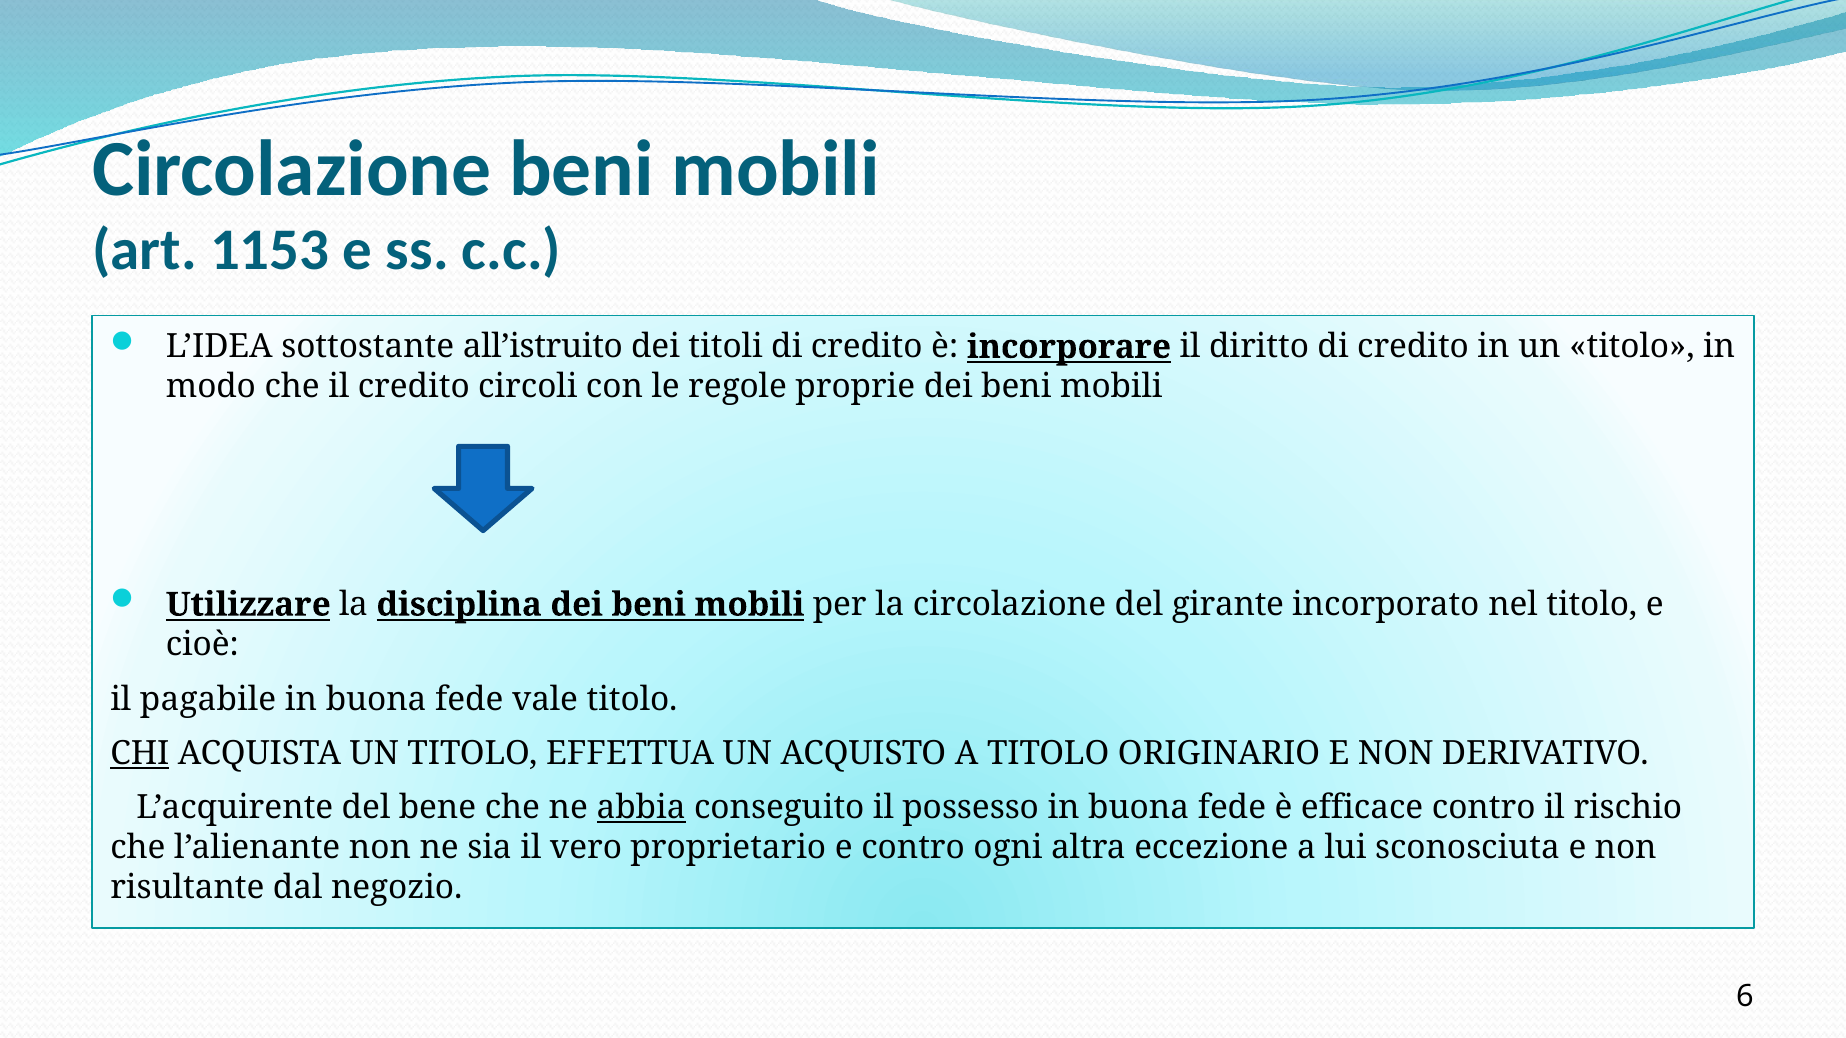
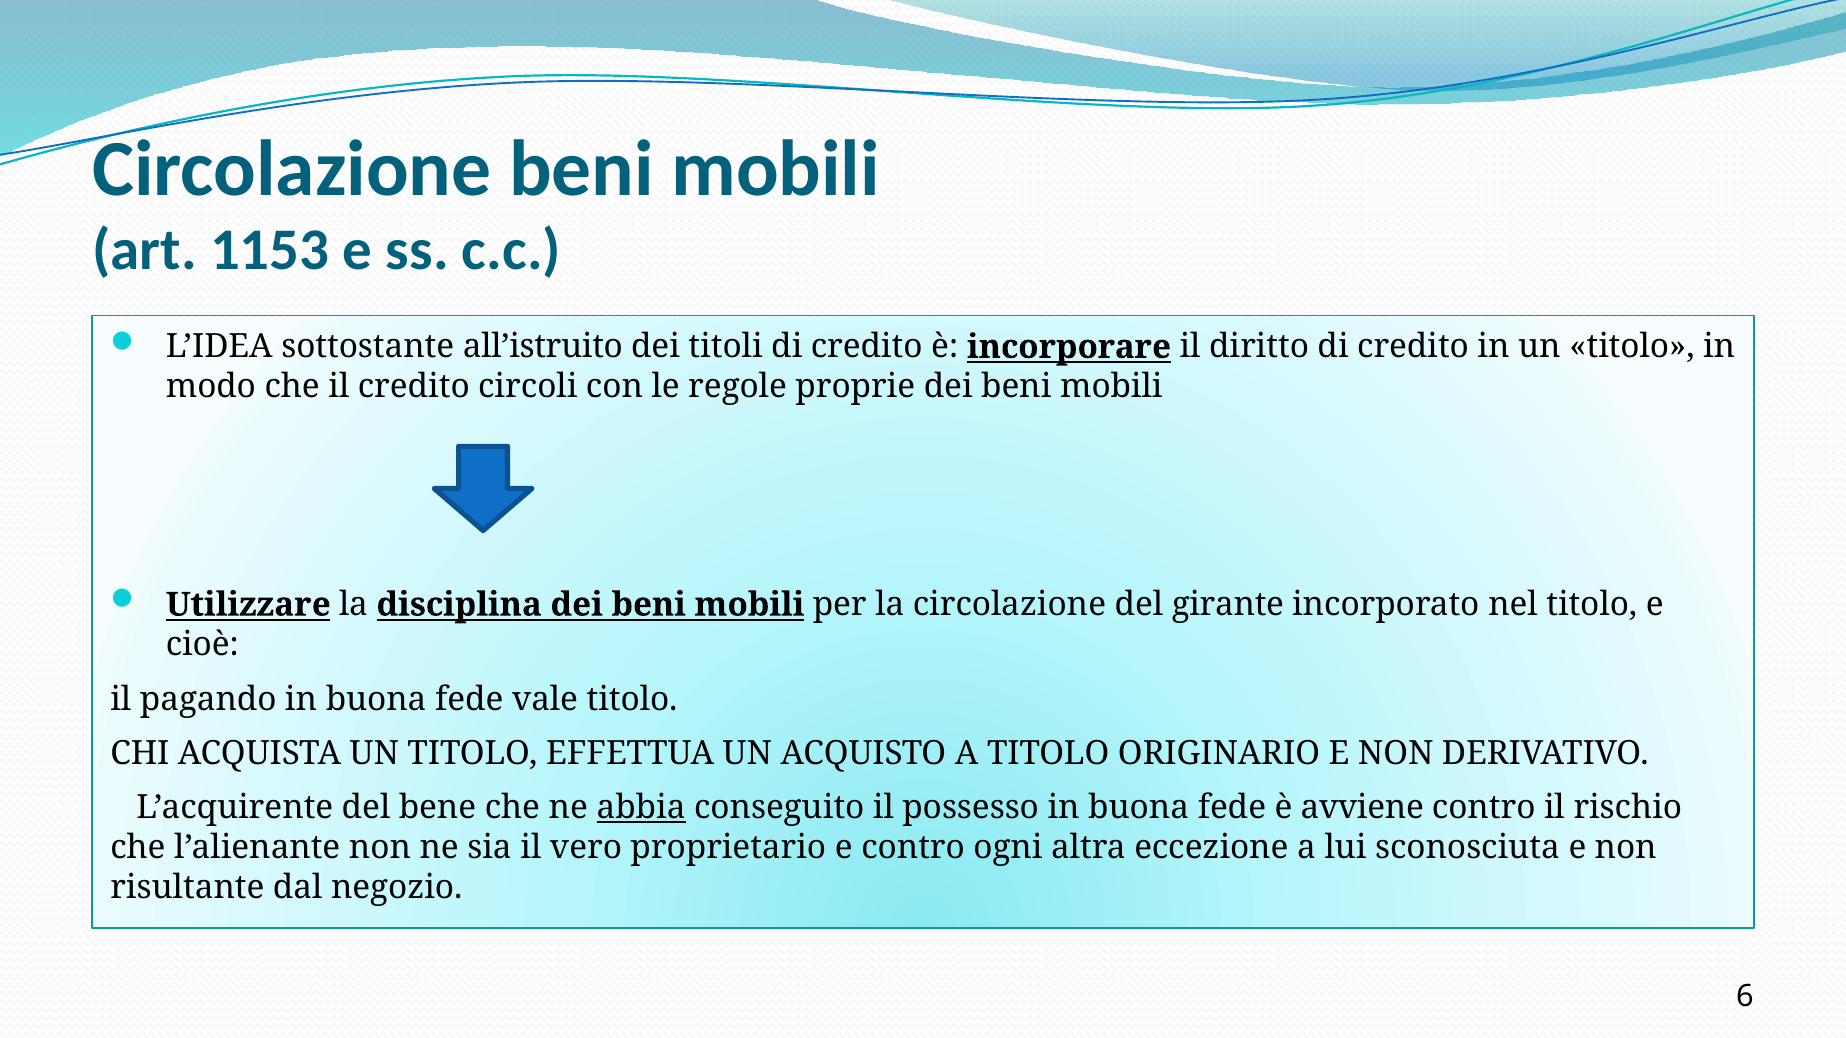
pagabile: pagabile -> pagando (208, 699)
CHI underline: present -> none (140, 754)
efficace: efficace -> avviene (1362, 808)
